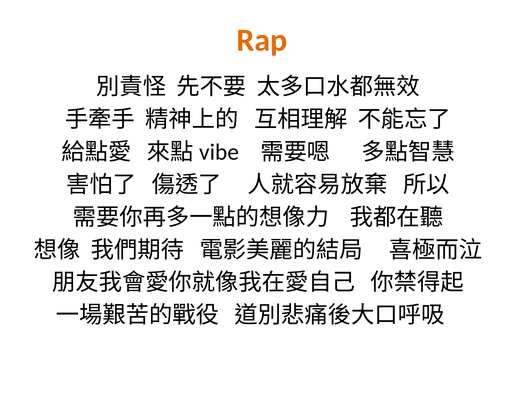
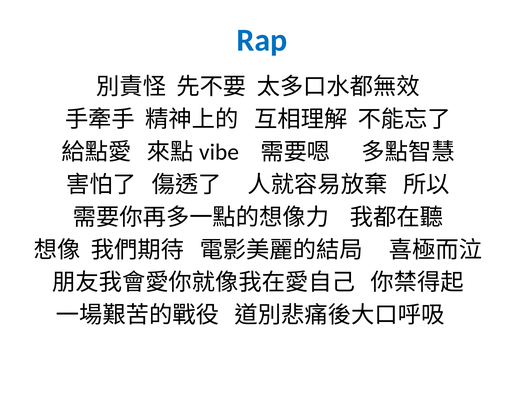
Rap colour: orange -> blue (262, 40)
